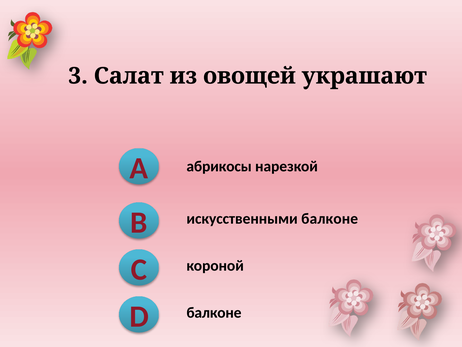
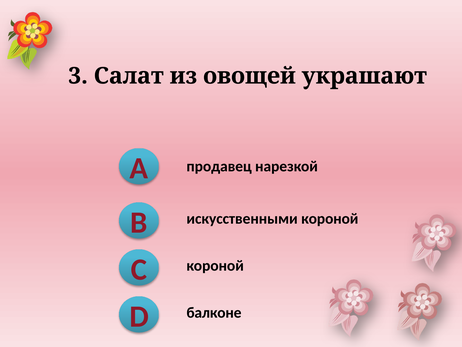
абрикосы: абрикосы -> продавец (219, 166)
искусственными балконе: балконе -> короной (330, 219)
